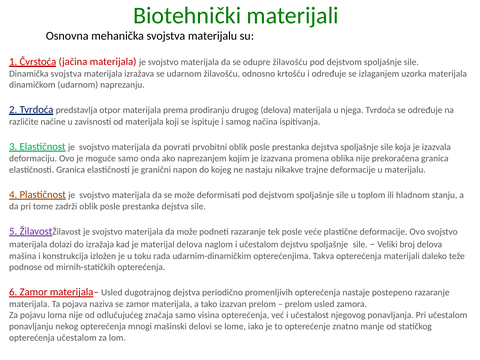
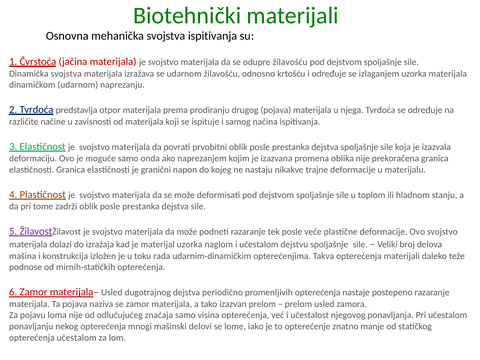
svojstva materijalu: materijalu -> ispitivanja (212, 36)
drugog delova: delova -> pojava (276, 110)
materijal delova: delova -> uzorka (190, 245)
